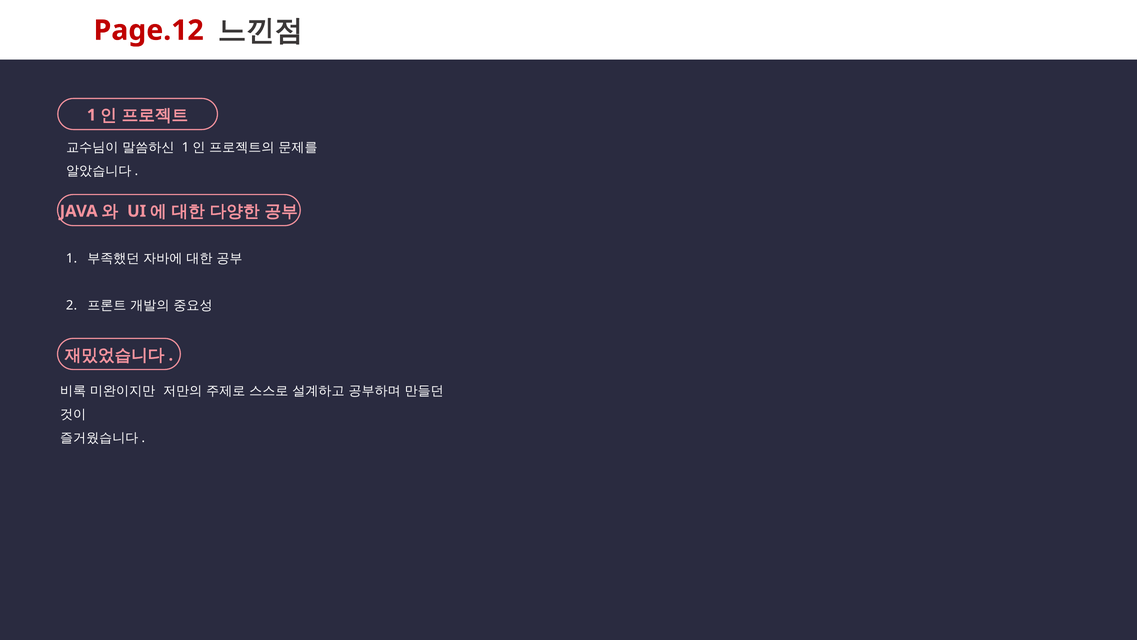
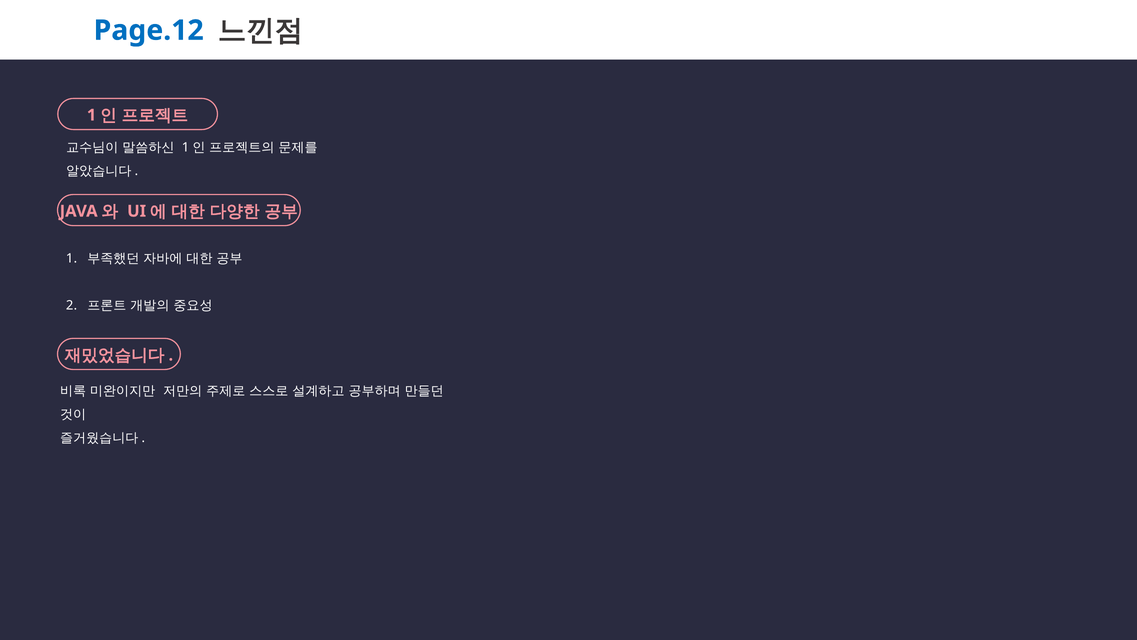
Page.12 colour: red -> blue (149, 30)
